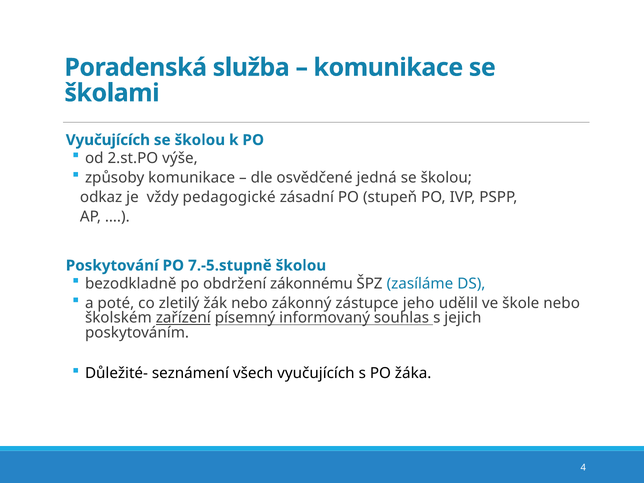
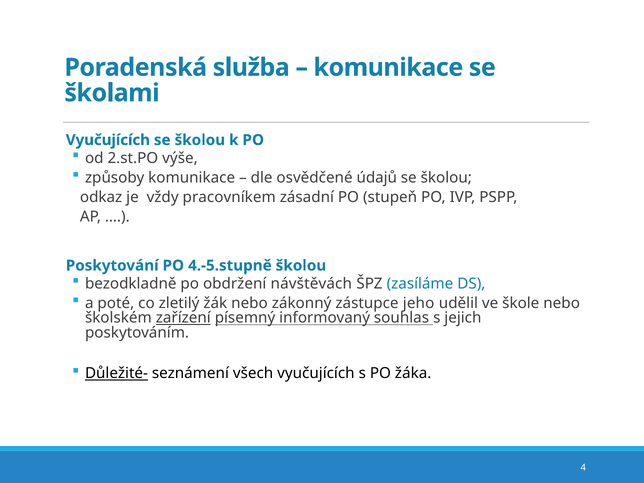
jedná: jedná -> údajů (377, 178)
pedagogické: pedagogické -> pracovníkem (229, 197)
7.-5.stupně: 7.-5.stupně -> 4.-5.stupně (230, 266)
zákonnému: zákonnému -> návštěvách (311, 284)
Důležité- underline: none -> present (116, 373)
